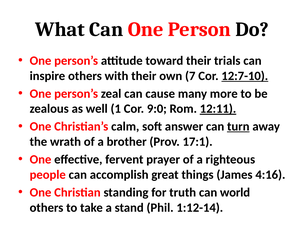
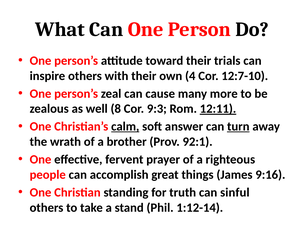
7: 7 -> 4 (190, 76)
12:7-10 underline: present -> none (245, 76)
1: 1 -> 8 (116, 109)
9:0: 9:0 -> 9:3 (157, 109)
calm underline: none -> present (125, 127)
17:1: 17:1 -> 92:1 (198, 142)
4:16: 4:16 -> 9:16 (270, 175)
world: world -> sinful (235, 192)
